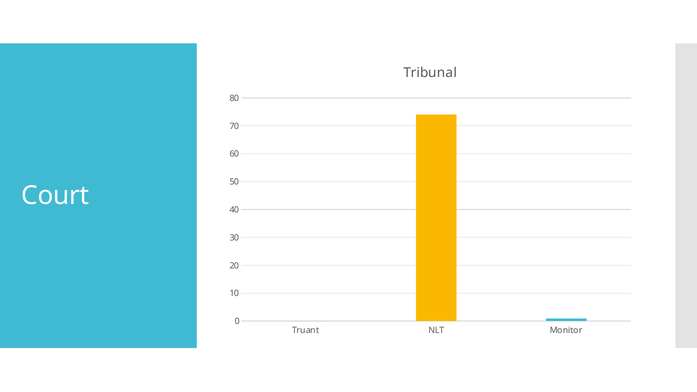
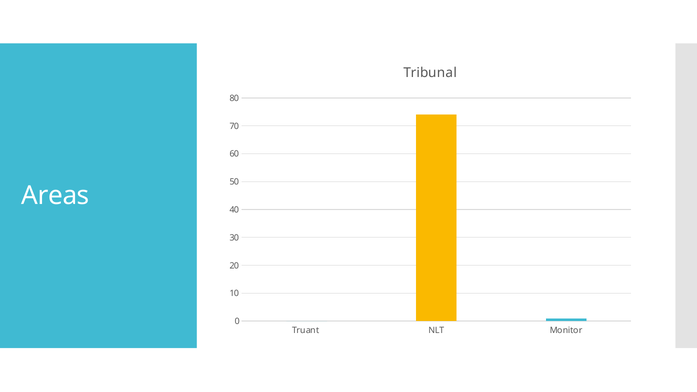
Court: Court -> Areas (55, 196)
